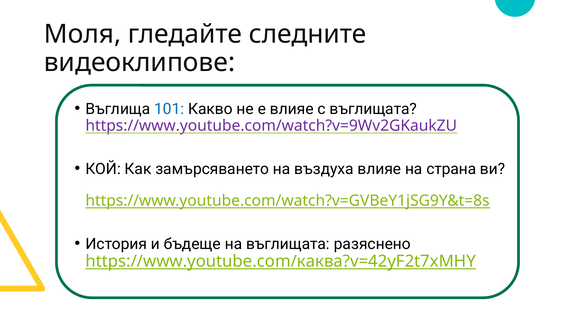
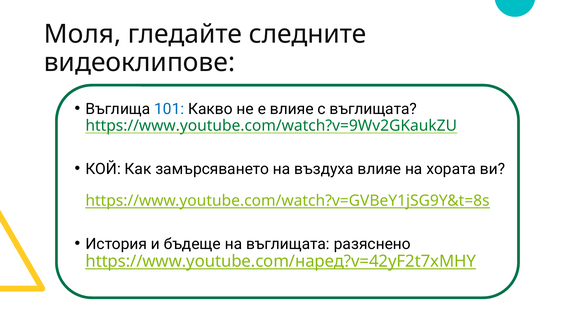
https://www.youtube.com/watch?v=9Wv2GKaukZU colour: purple -> green (271, 126)
страна: страна -> хората (451, 169)
https://www.youtube.com/каква?v=42yF2t7xMHY: https://www.youtube.com/каква?v=42yF2t7xMHY -> https://www.youtube.com/наред?v=42yF2t7xMHY (281, 262)
